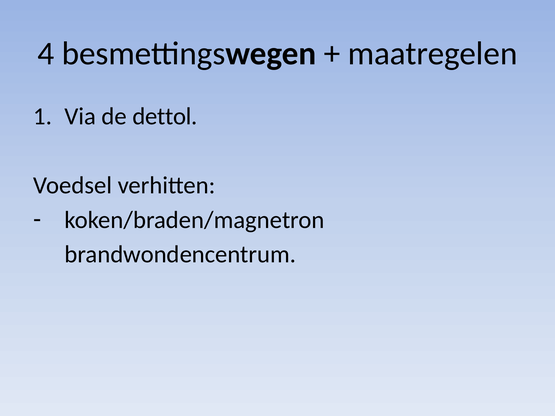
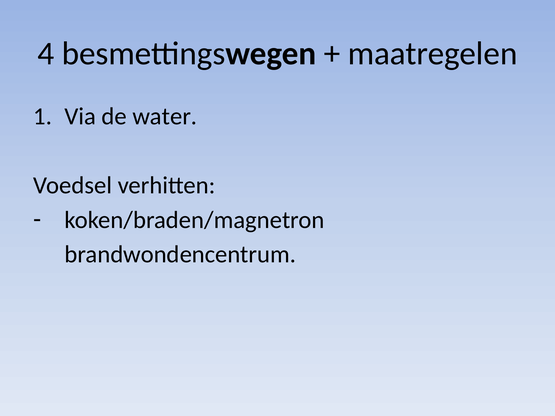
dettol: dettol -> water (165, 116)
